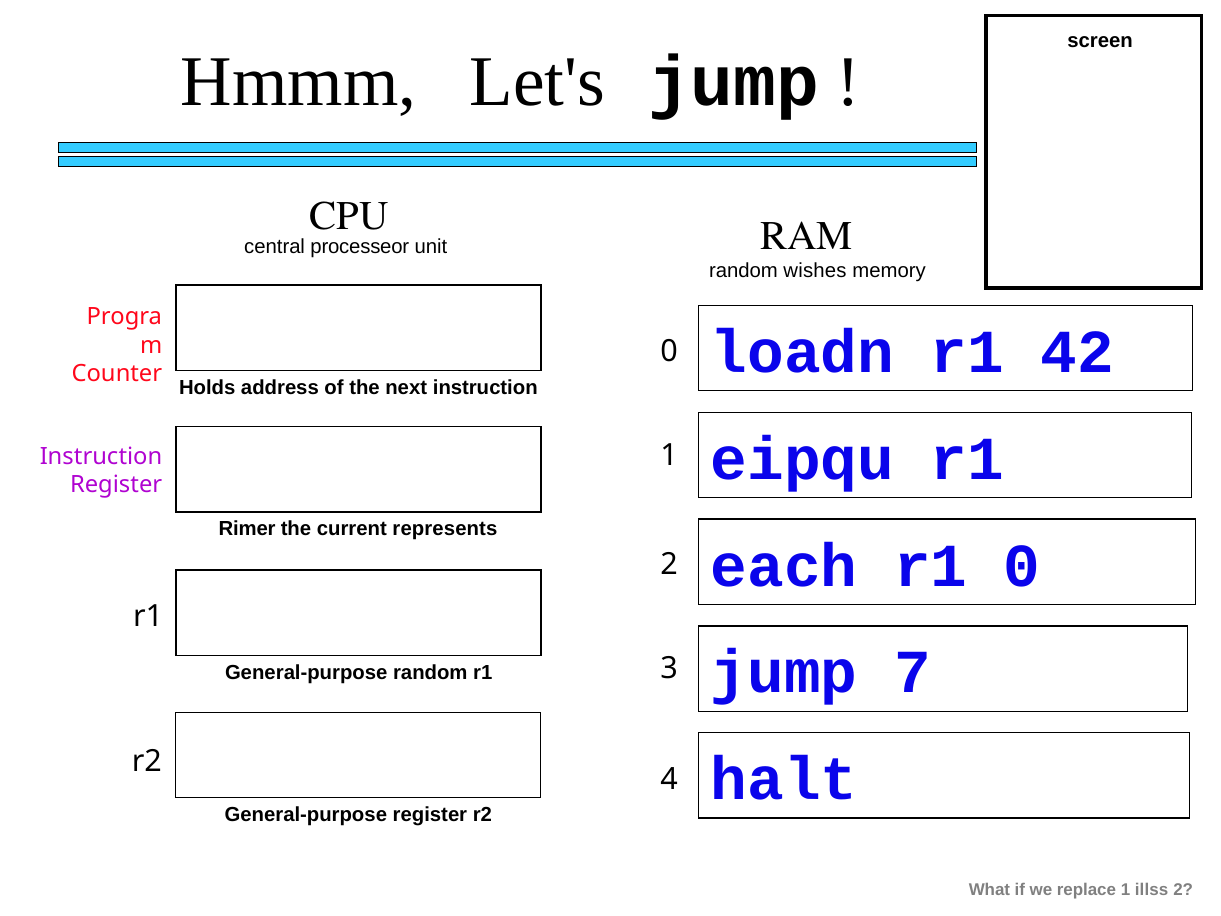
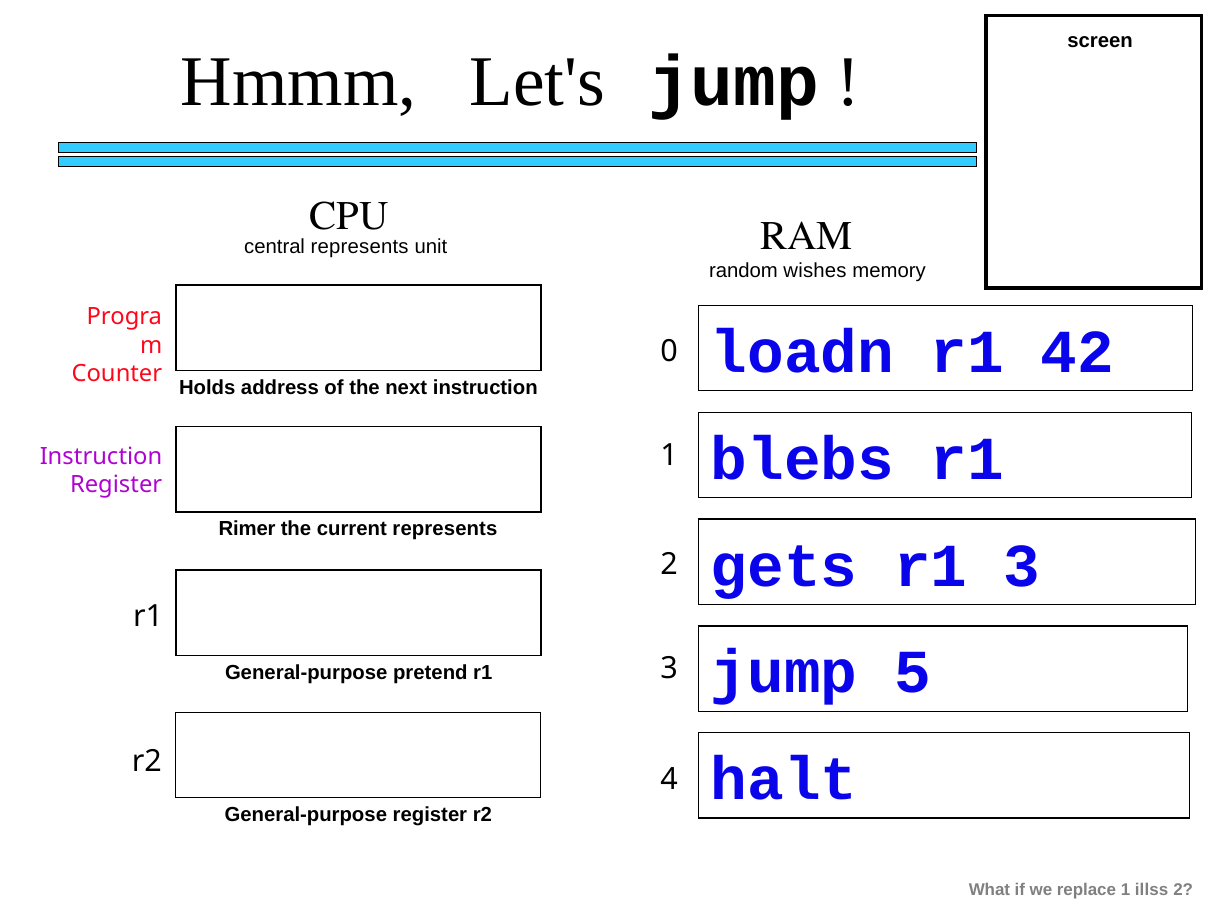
central processeor: processeor -> represents (360, 246)
eipqu: eipqu -> blebs (802, 459)
each: each -> gets (784, 566)
r1 0: 0 -> 3 (1022, 566)
7: 7 -> 5 (912, 673)
General-purpose random: random -> pretend (430, 673)
